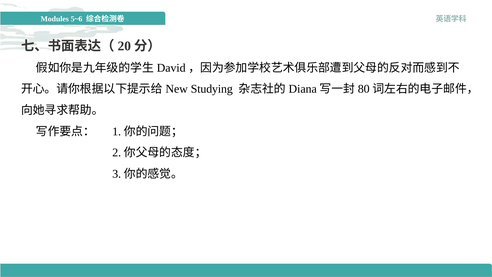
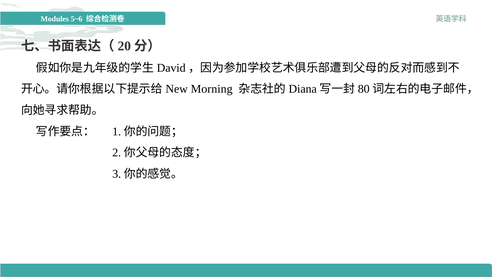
Studying: Studying -> Morning (212, 89)
